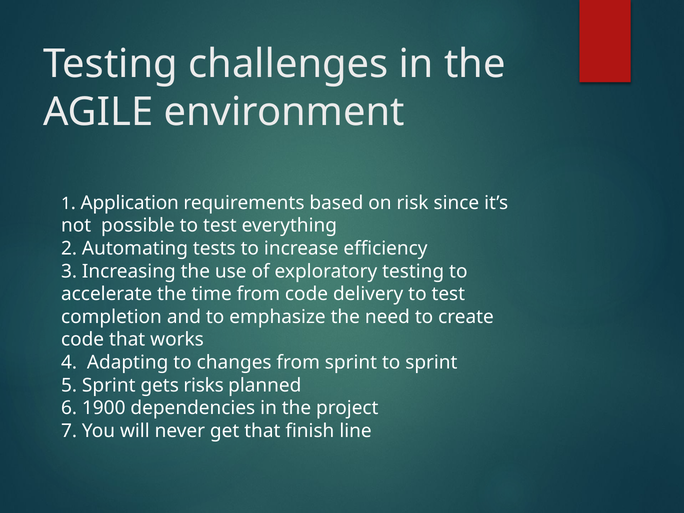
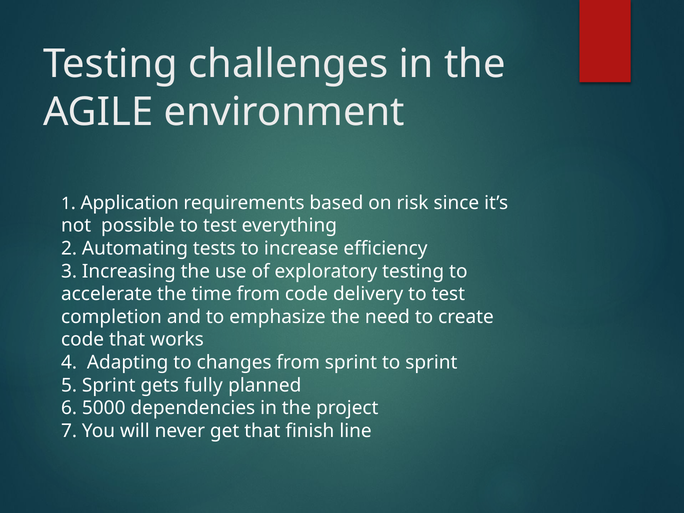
risks: risks -> fully (203, 385)
1900: 1900 -> 5000 (104, 408)
